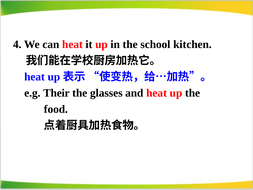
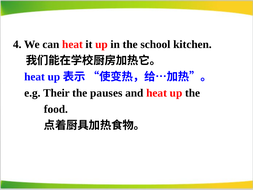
glasses: glasses -> pauses (106, 93)
